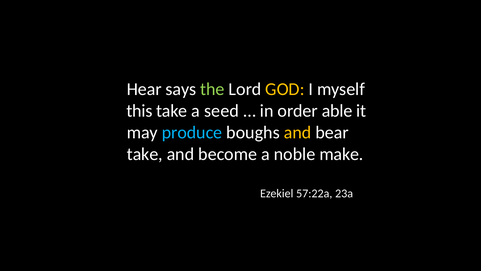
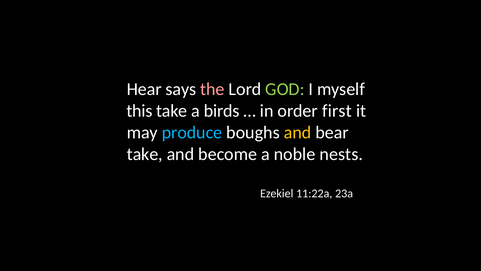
the colour: light green -> pink (212, 89)
GOD colour: yellow -> light green (285, 89)
seed: seed -> birds (222, 111)
able: able -> first (337, 111)
make: make -> nests (341, 154)
57:22a: 57:22a -> 11:22a (314, 193)
